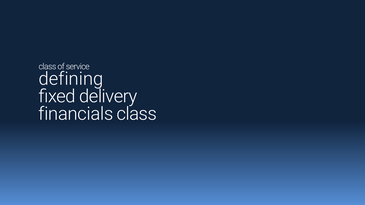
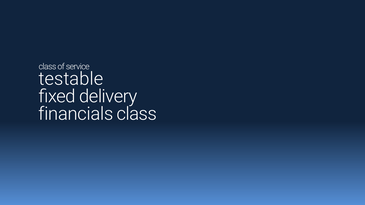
defining: defining -> testable (71, 79)
